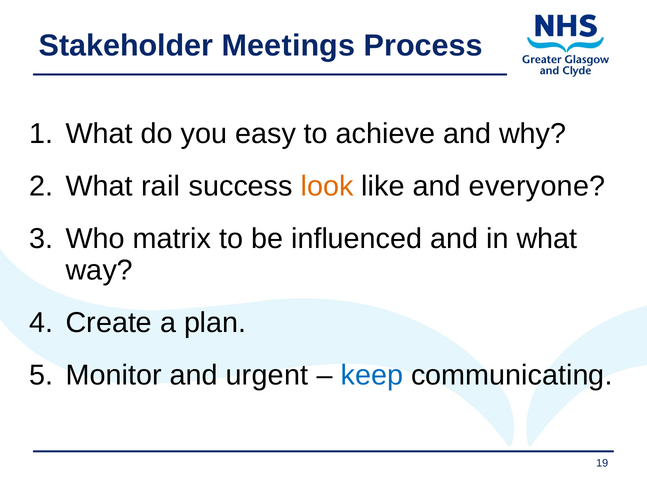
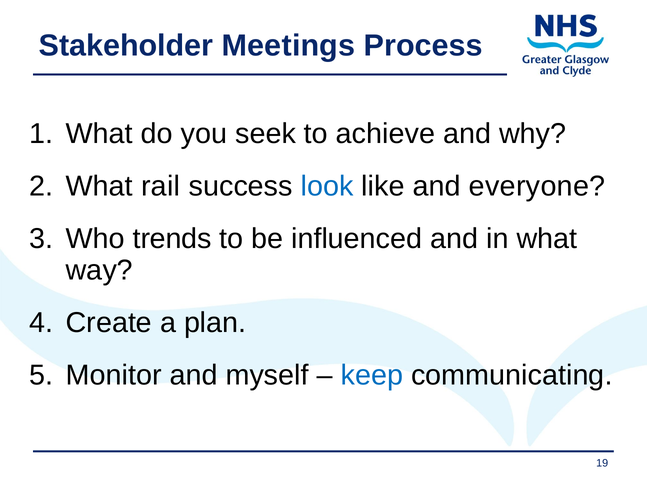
easy: easy -> seek (266, 134)
look colour: orange -> blue (327, 186)
matrix: matrix -> trends (172, 239)
urgent: urgent -> myself (267, 375)
